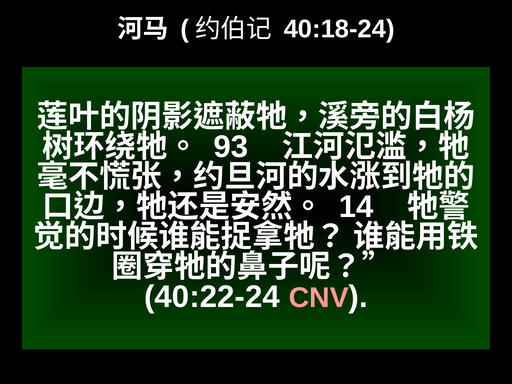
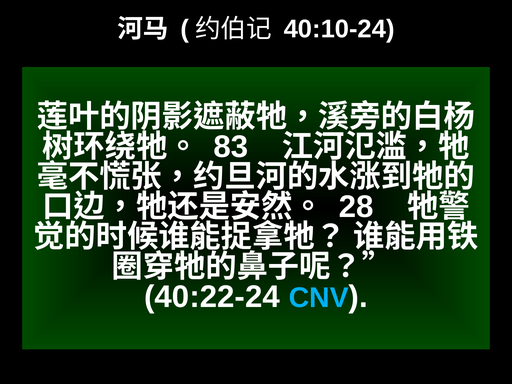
40:18-24: 40:18-24 -> 40:10-24 (339, 29)
93: 93 -> 83 (231, 147)
14: 14 -> 28 (356, 207)
CNV colour: pink -> light blue (319, 298)
